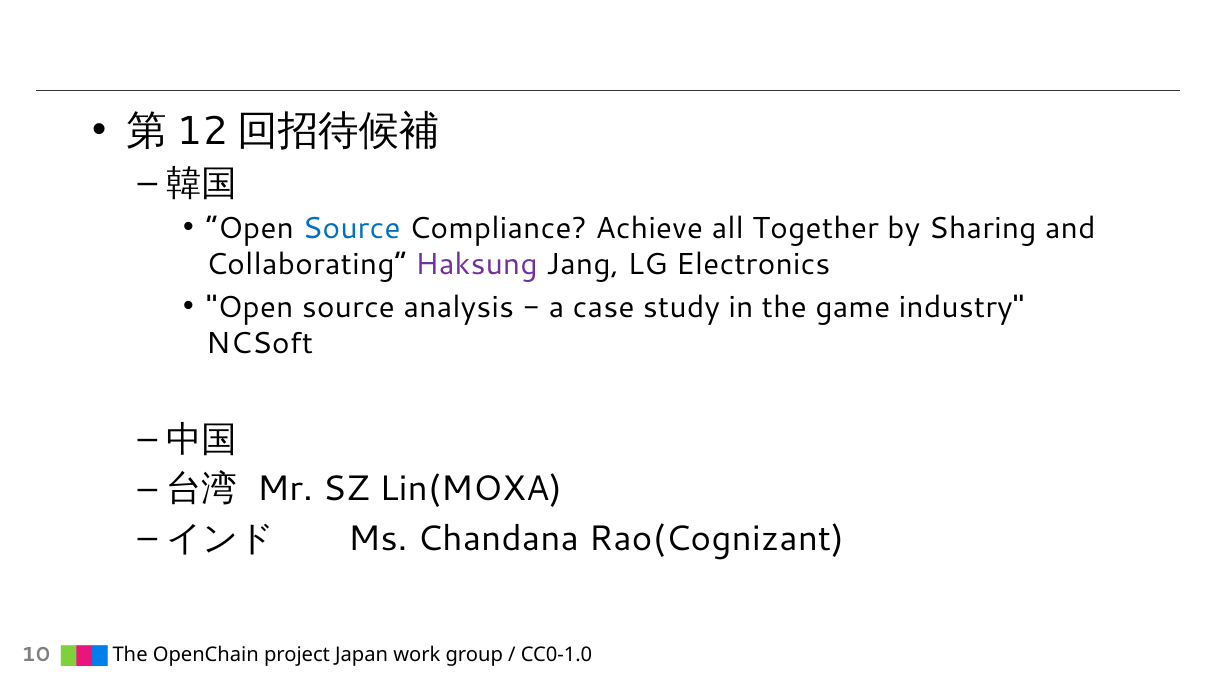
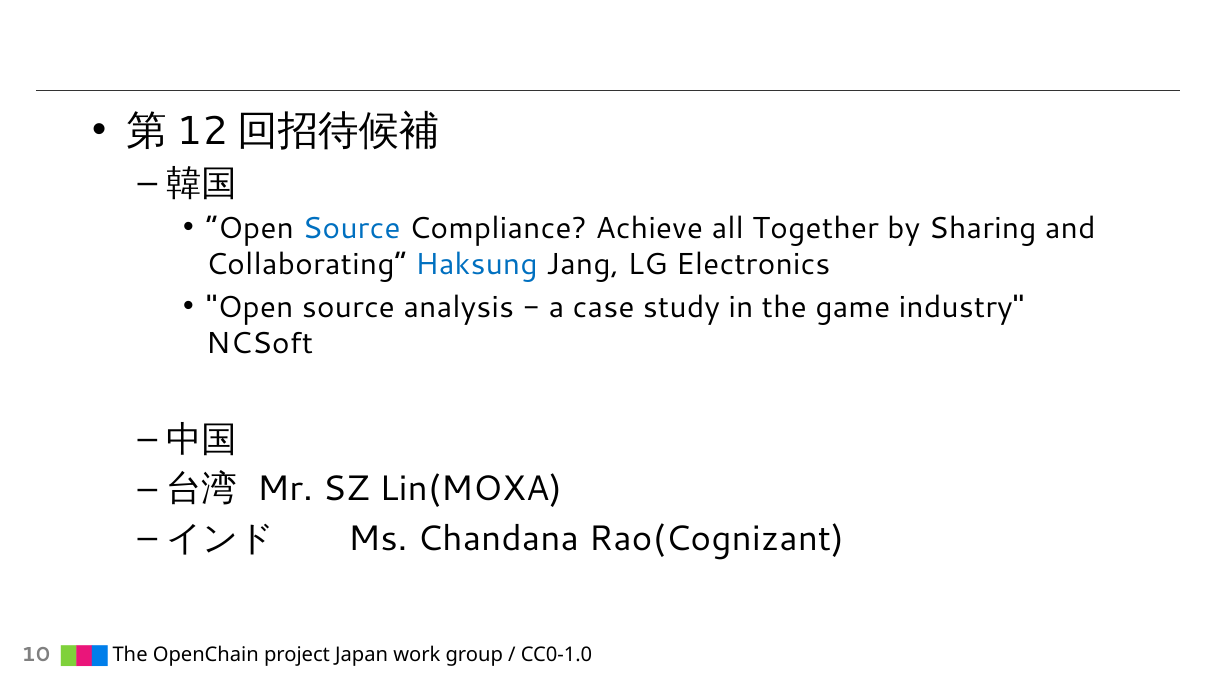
Haksung colour: purple -> blue (476, 265)
